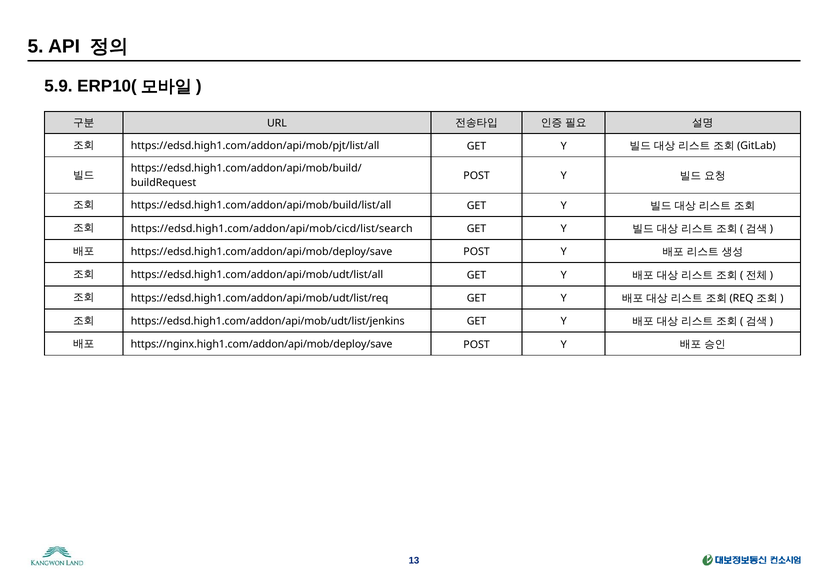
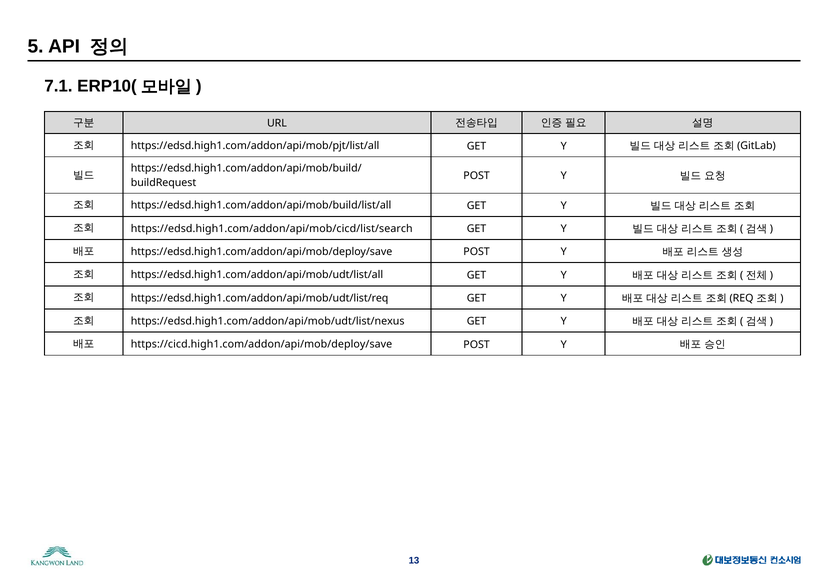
5.9: 5.9 -> 7.1 (58, 86)
https://edsd.high1.com/addon/api/mob/udt/list/jenkins: https://edsd.high1.com/addon/api/mob/udt/list/jenkins -> https://edsd.high1.com/addon/api/mob/udt/list/nexus (268, 321)
https://nginx.high1.com/addon/api/mob/deploy/save: https://nginx.high1.com/addon/api/mob/deploy/save -> https://cicd.high1.com/addon/api/mob/deploy/save (261, 345)
